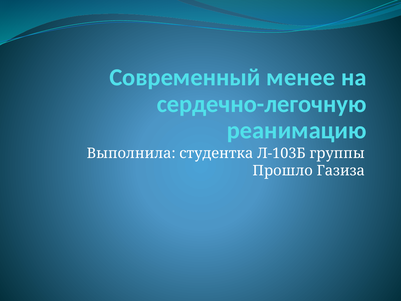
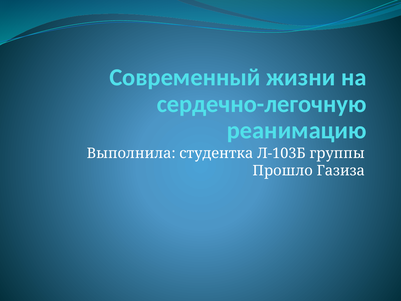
менее: менее -> жизни (301, 77)
